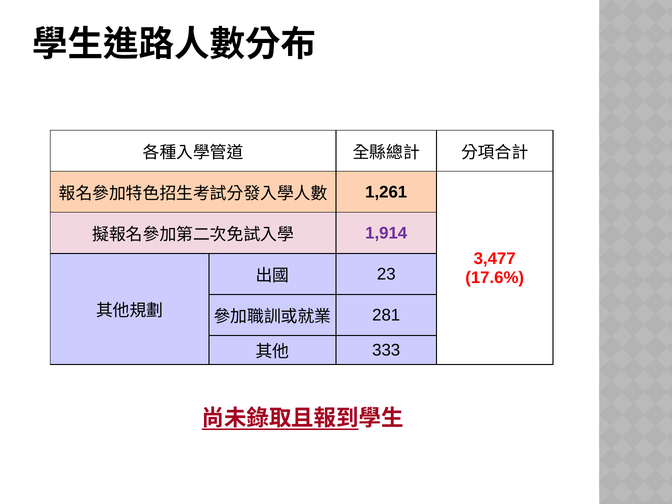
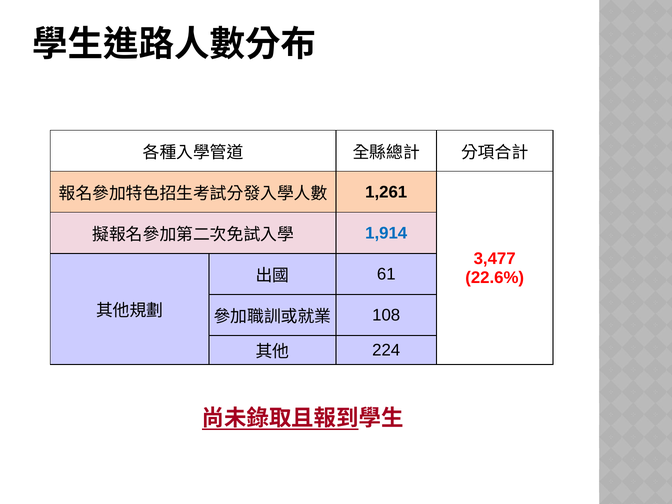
1,914 colour: purple -> blue (386, 233)
23: 23 -> 61 (386, 274)
17.6%: 17.6% -> 22.6% (495, 278)
281: 281 -> 108 (386, 315)
333: 333 -> 224 (386, 350)
